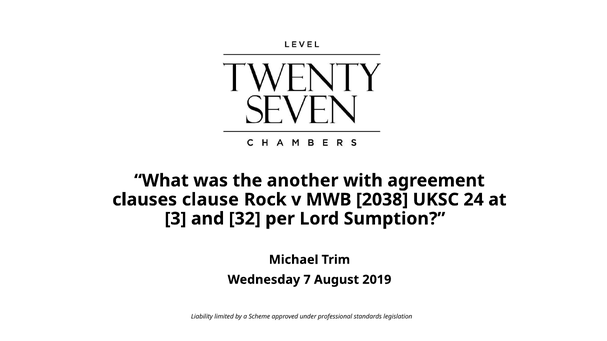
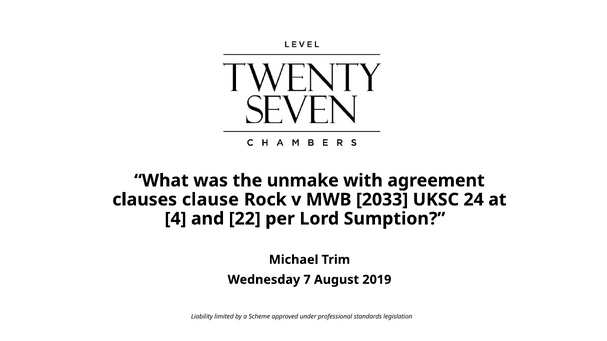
another: another -> unmake (303, 181)
2038: 2038 -> 2033 (382, 200)
3: 3 -> 4 (176, 219)
32: 32 -> 22 (245, 219)
